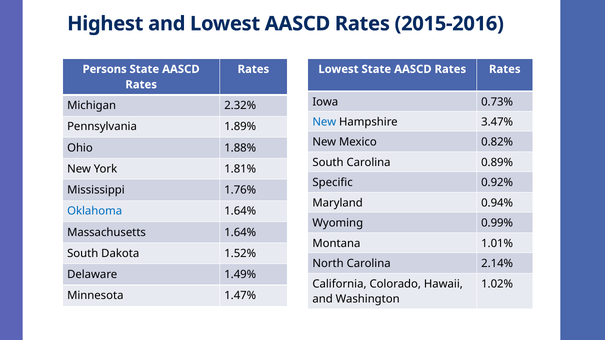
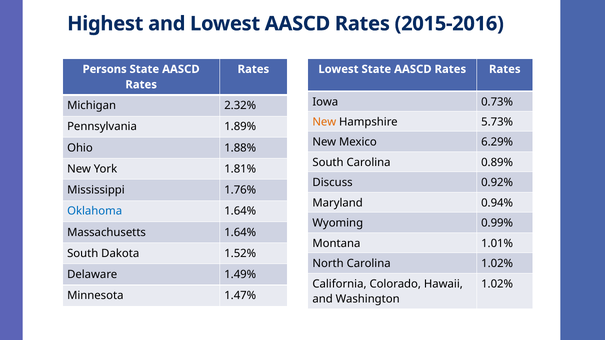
New colour: blue -> orange (324, 122)
3.47%: 3.47% -> 5.73% (497, 122)
0.82%: 0.82% -> 6.29% (497, 142)
Specific: Specific -> Discuss (333, 183)
Carolina 2.14%: 2.14% -> 1.02% (497, 264)
